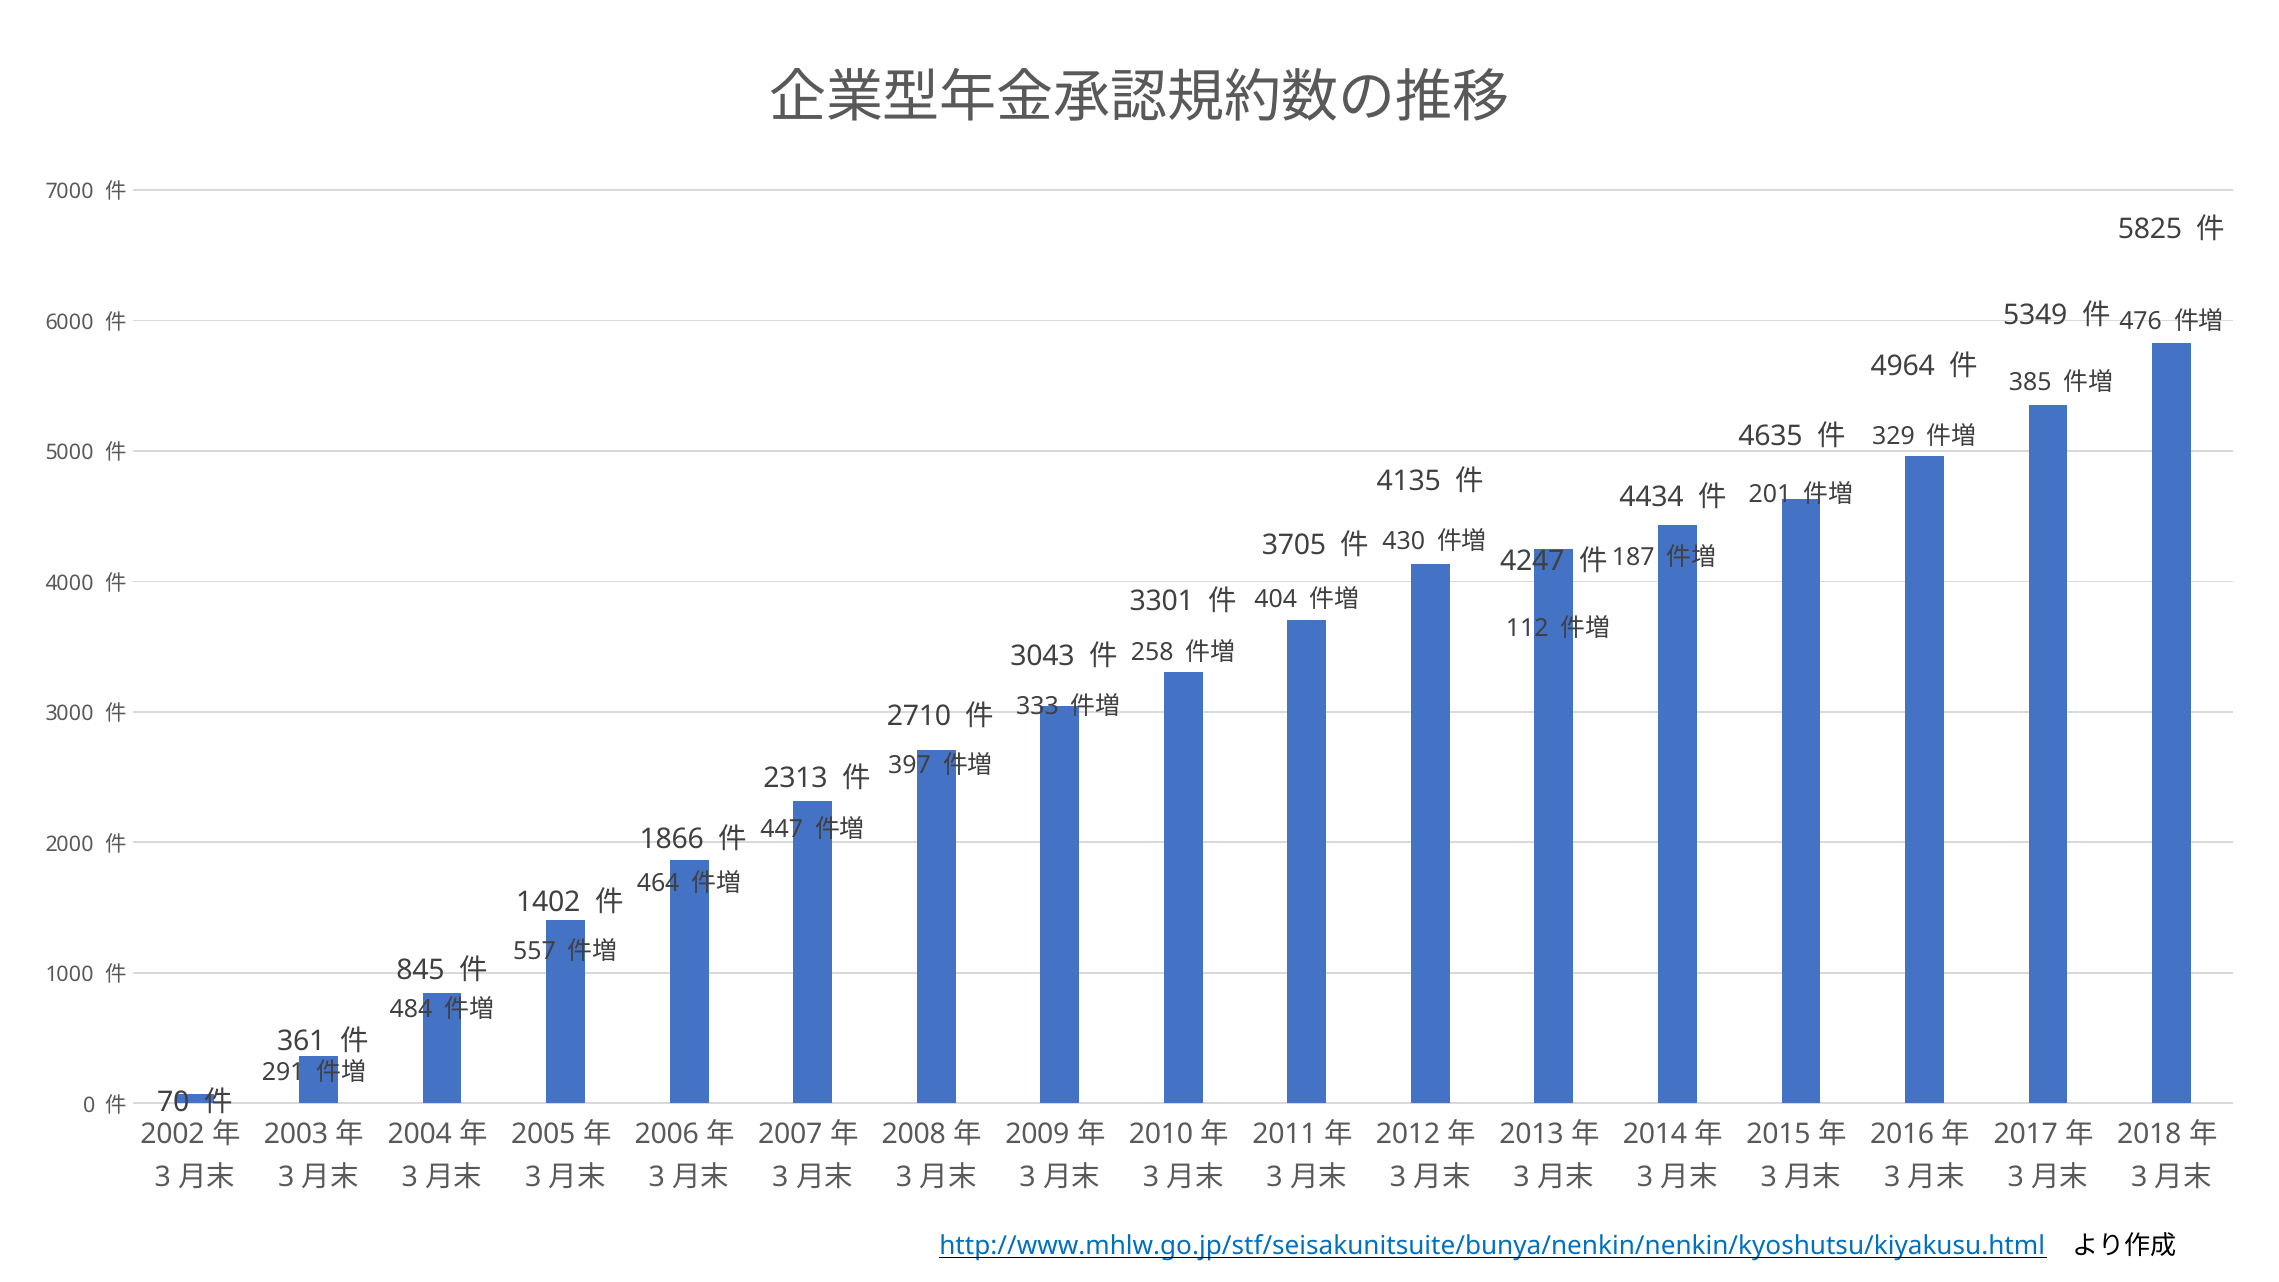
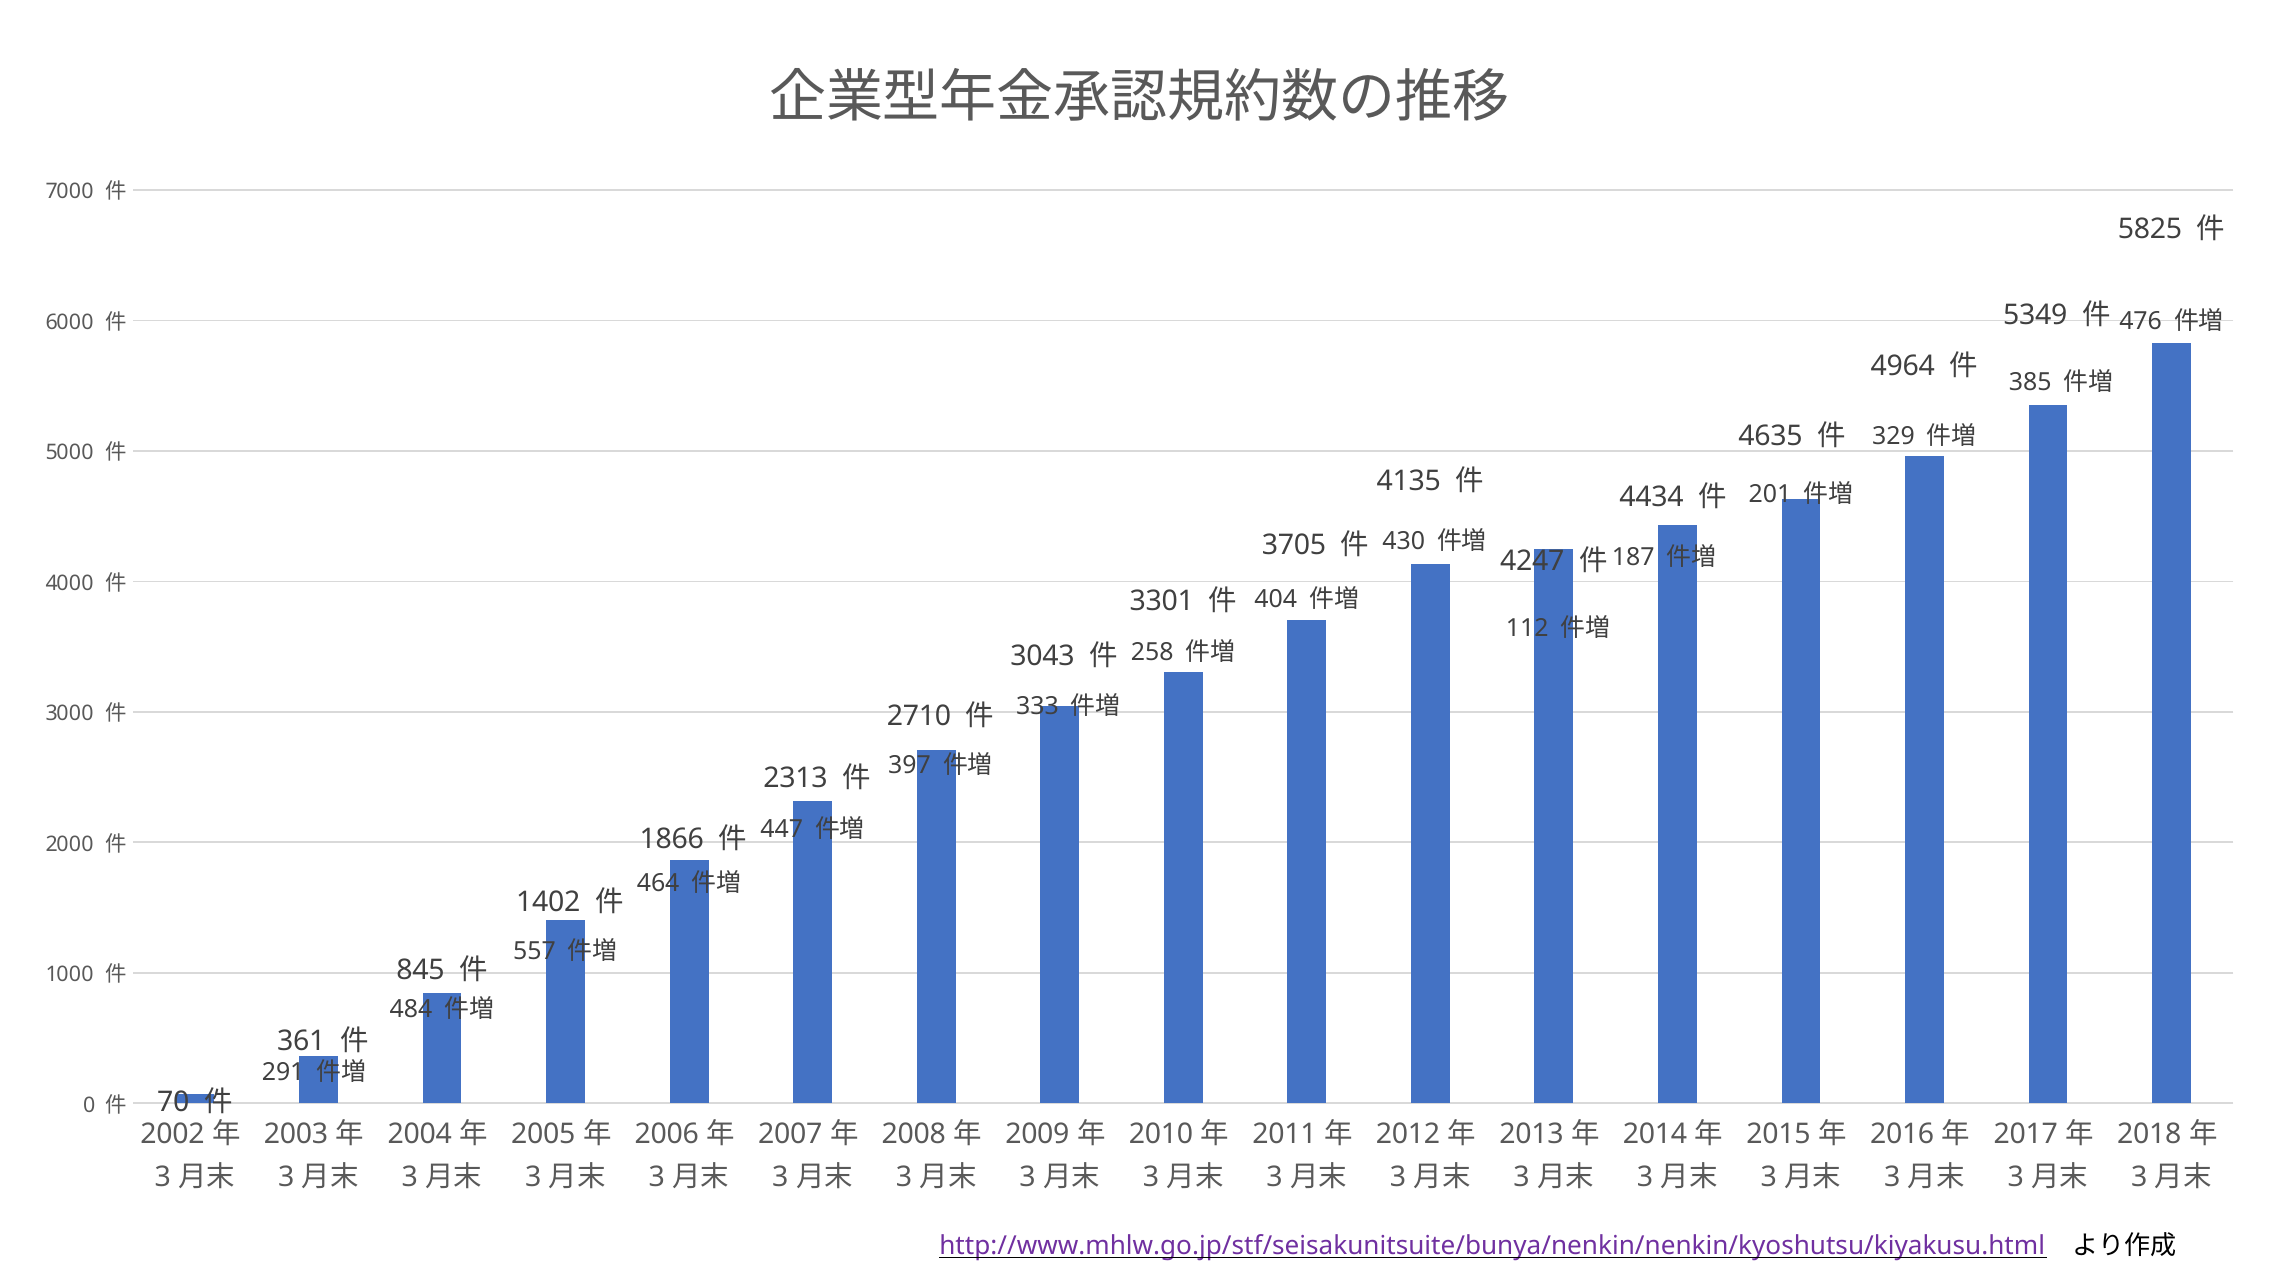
http://www.mhlw.go.jp/stf/seisakunitsuite/bunya/nenkin/nenkin/kyoshutsu/kiyakusu.html colour: blue -> purple (1492, 1246)
